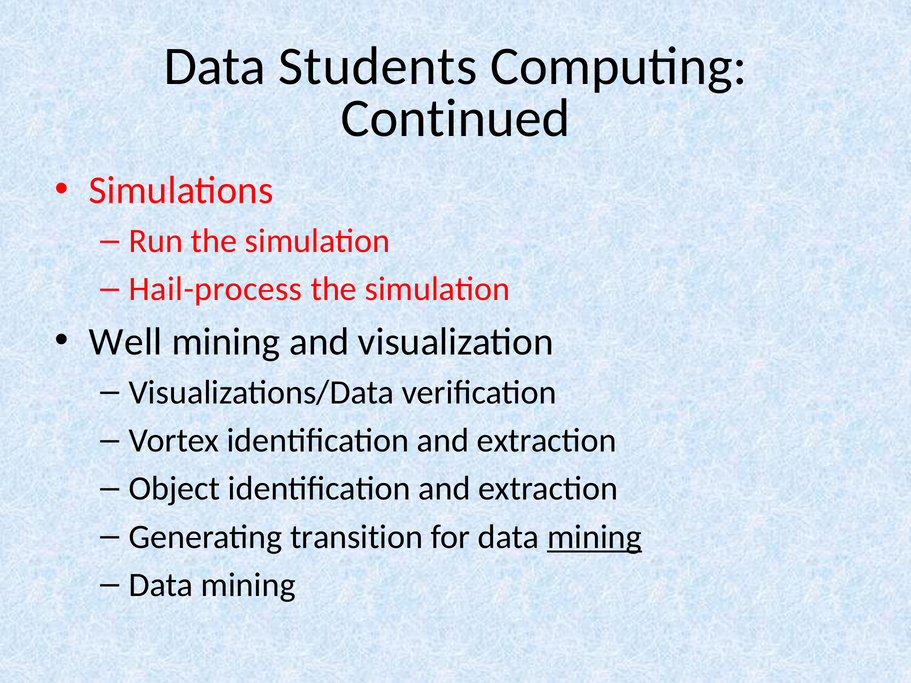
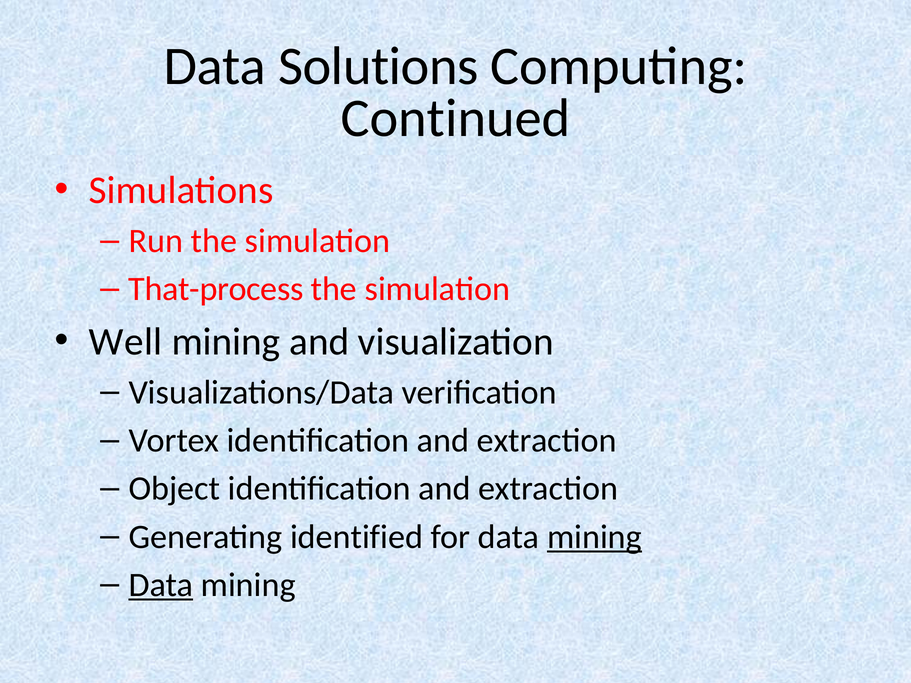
Students: Students -> Solutions (378, 66)
Hail-process: Hail-process -> That-process (216, 289)
transition: transition -> identified (356, 537)
Data underline: none -> present (161, 585)
